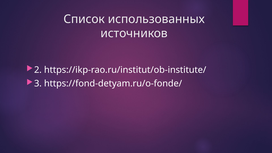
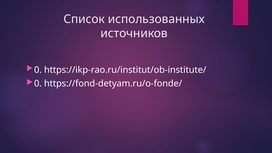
2: 2 -> 0 (38, 70)
3: 3 -> 0 (38, 84)
